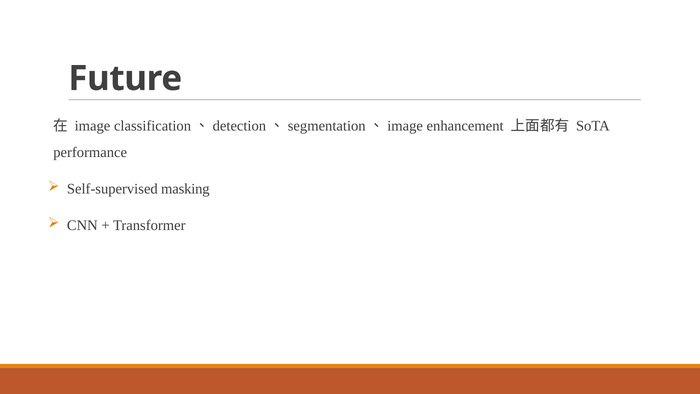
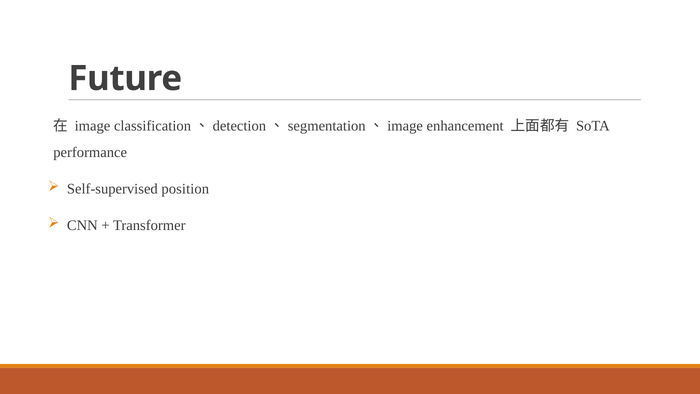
masking: masking -> position (185, 189)
